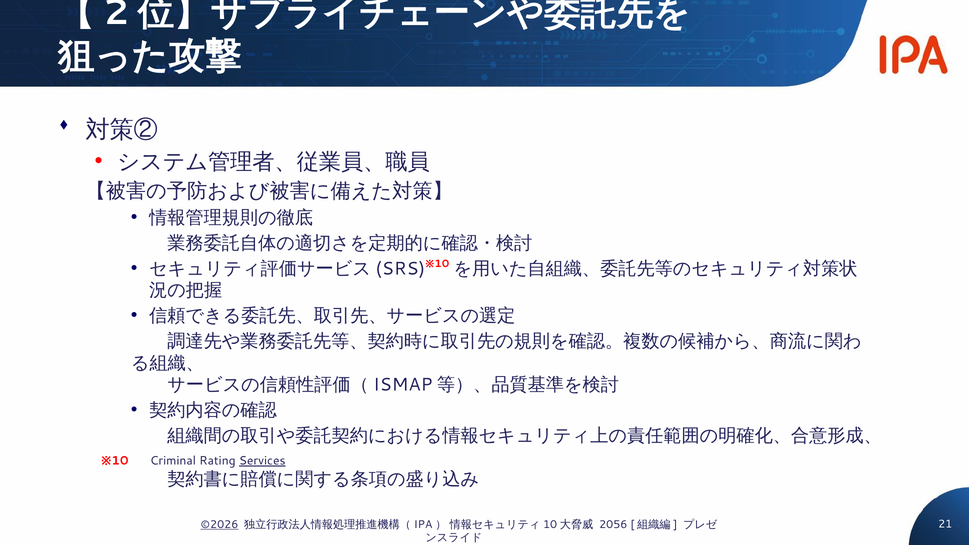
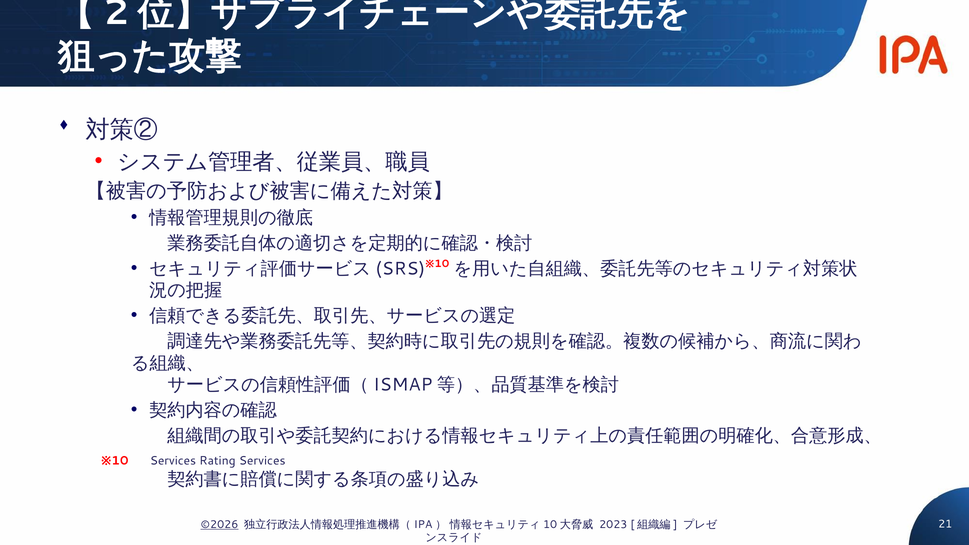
Criminal: Criminal -> Services (173, 461)
Services underline: present -> none (262, 461)
2056: 2056 -> 2023 (613, 524)
